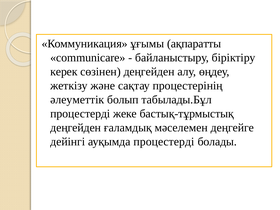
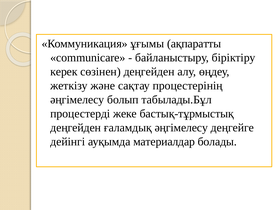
әлеуметтік: әлеуметтік -> әңгімелесу (77, 100)
ғаламдық мәселемен: мәселемен -> әңгімелесу (181, 128)
ауқымда процестерді: процестерді -> материалдар (164, 142)
